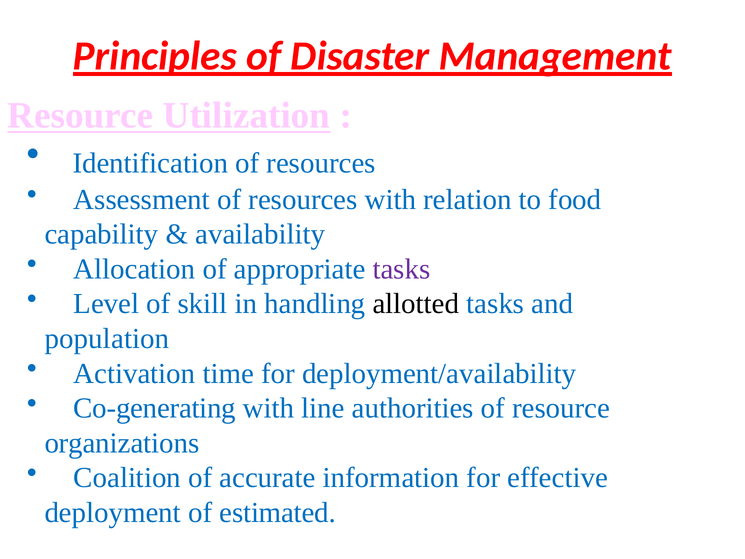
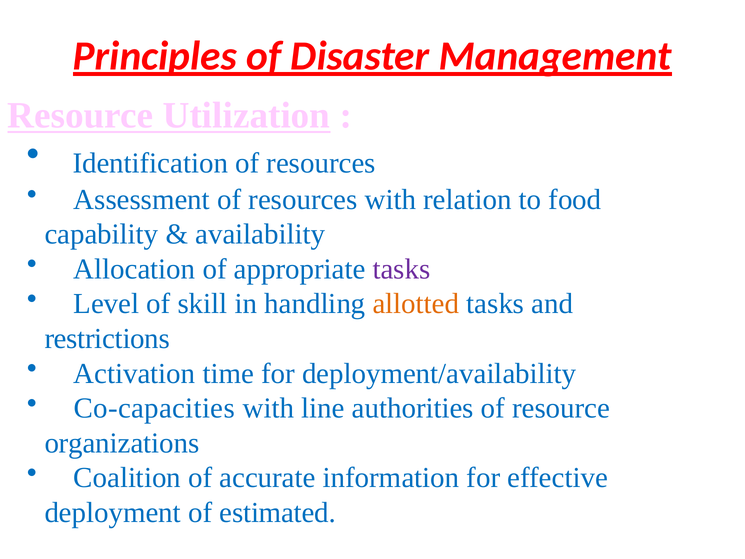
allotted colour: black -> orange (416, 304)
population: population -> restrictions (107, 339)
Co-generating: Co-generating -> Co-capacities (154, 408)
